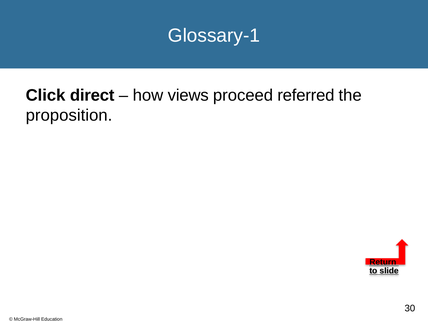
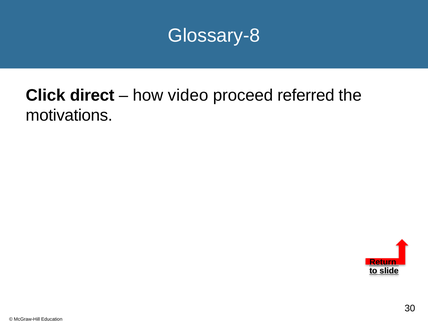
Glossary-1: Glossary-1 -> Glossary-8 (214, 36)
views: views -> video (188, 95)
proposition: proposition -> motivations (69, 115)
